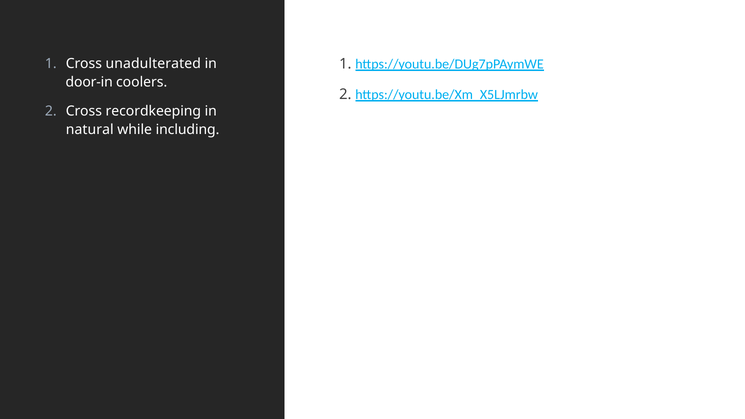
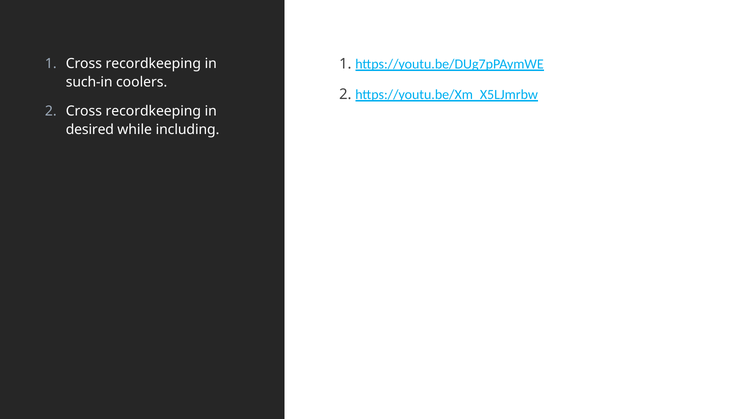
1 Cross unadulterated: unadulterated -> recordkeeping (153, 63)
door-in: door-in -> such-in (89, 82)
natural: natural -> desired (90, 130)
